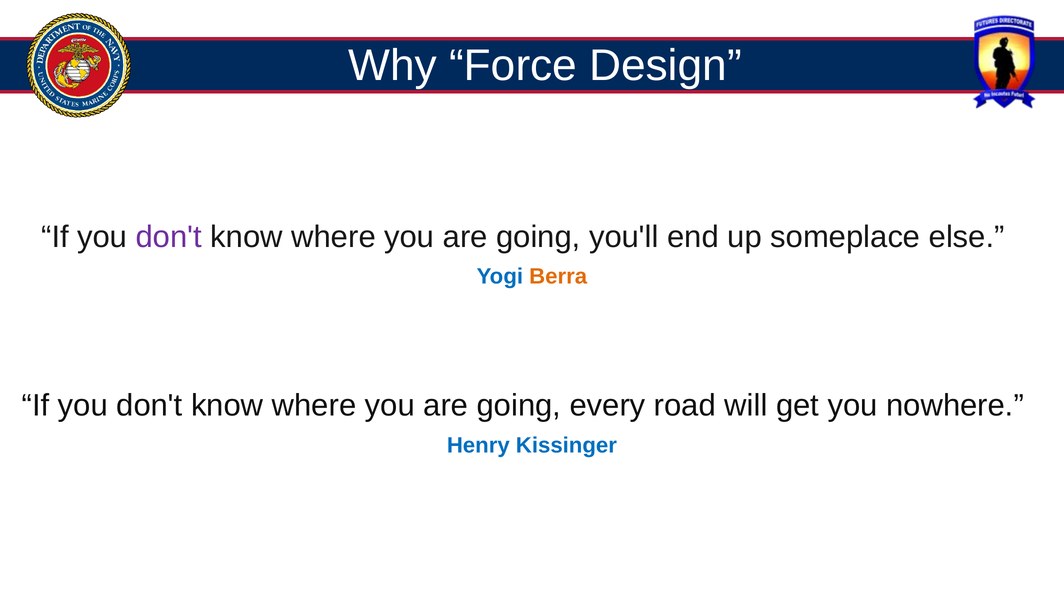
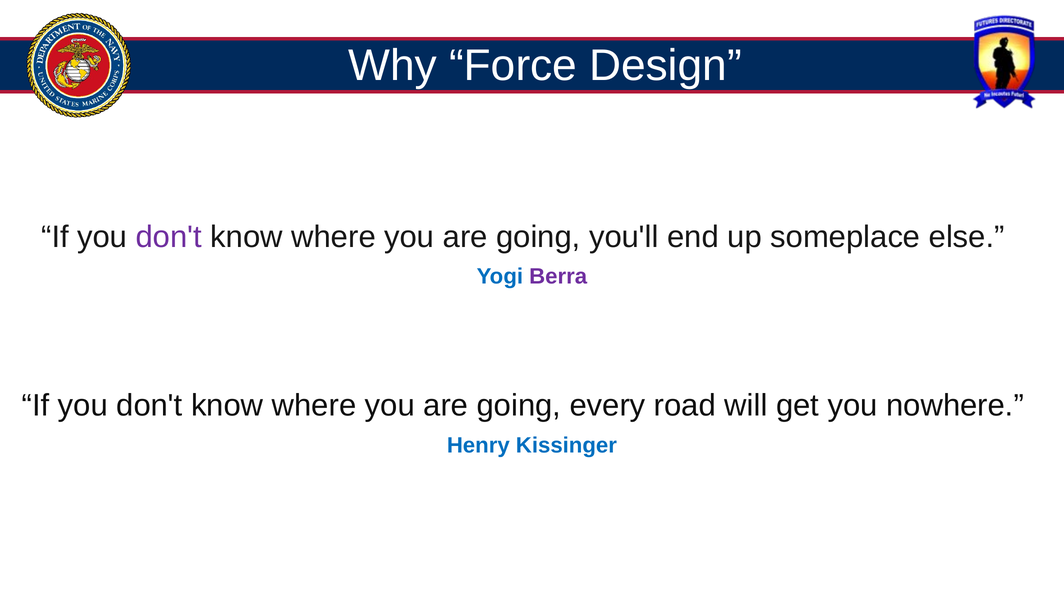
Berra colour: orange -> purple (558, 277)
